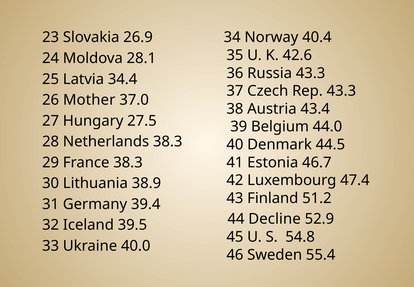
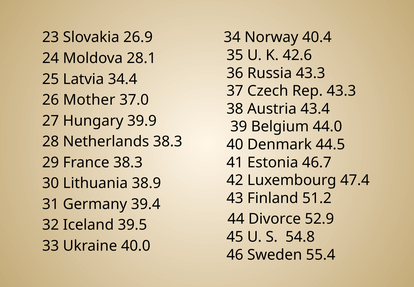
27.5: 27.5 -> 39.9 (142, 121)
Decline: Decline -> Divorce (275, 219)
